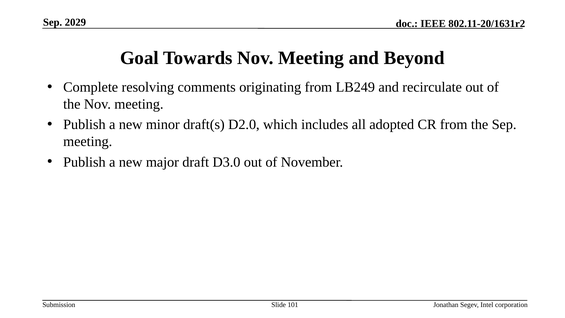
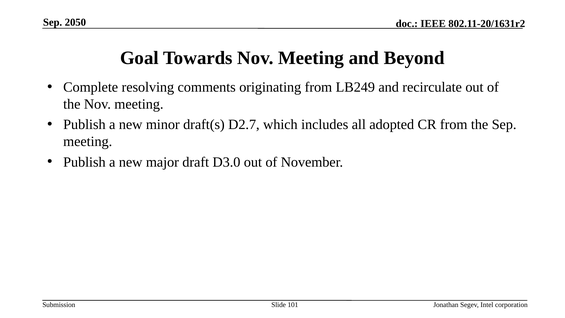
2029: 2029 -> 2050 (75, 22)
D2.0: D2.0 -> D2.7 (244, 125)
